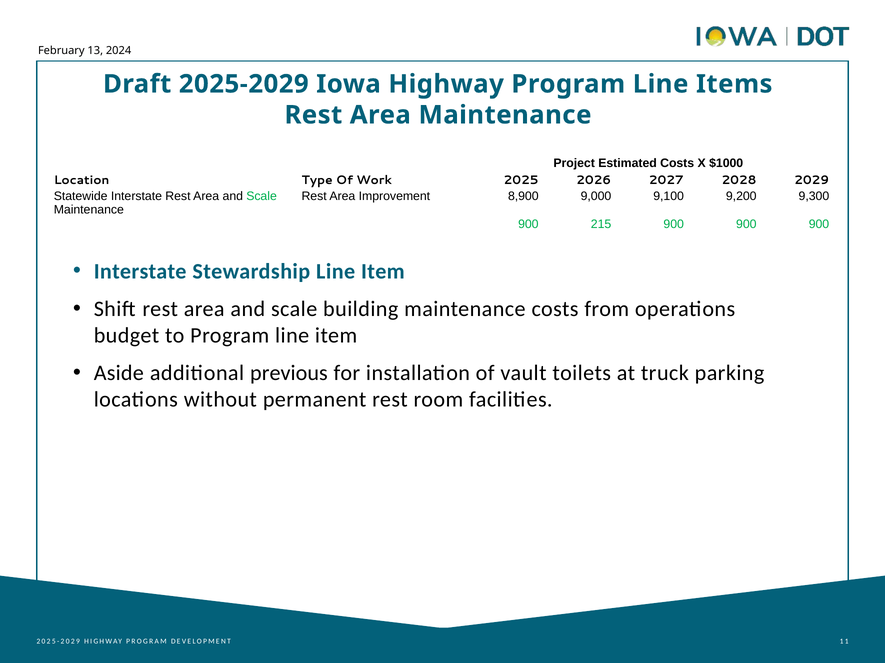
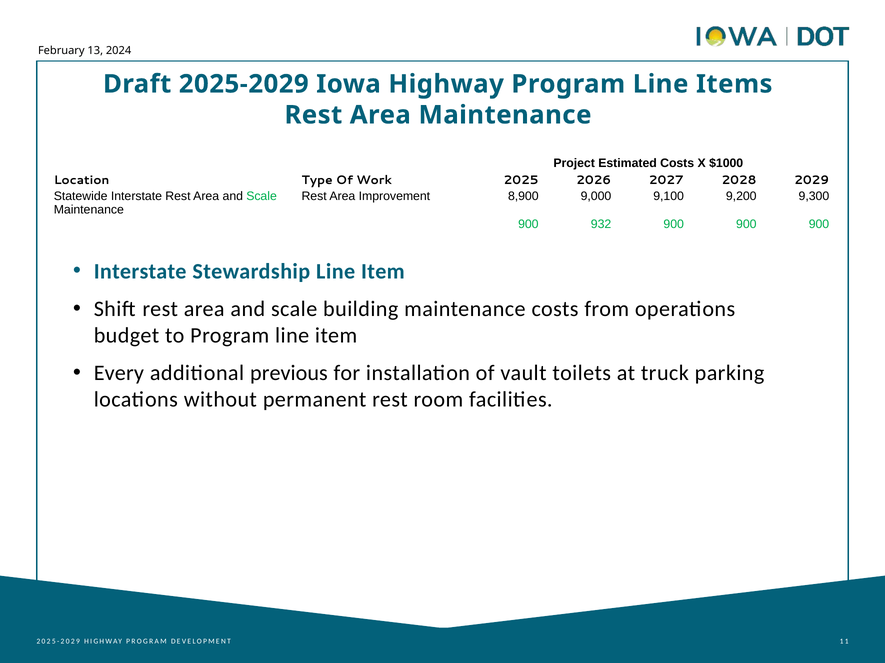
215: 215 -> 932 (601, 225)
Aside: Aside -> Every (119, 373)
